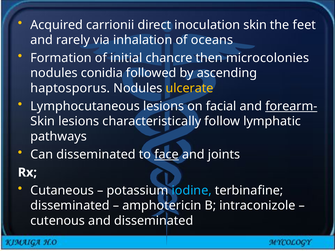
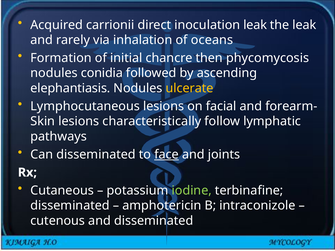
inoculation skin: skin -> leak (255, 25)
the feet: feet -> leak (304, 25)
microcolonies: microcolonies -> phycomycosis (268, 58)
haptosporus: haptosporus -> elephantiasis (70, 88)
forearm- underline: present -> none (291, 106)
iodine colour: light blue -> light green (192, 191)
